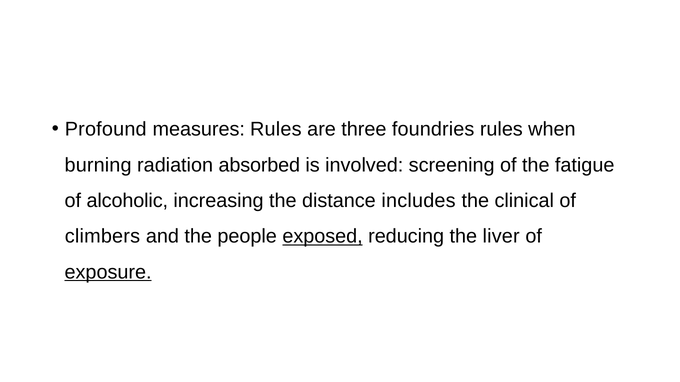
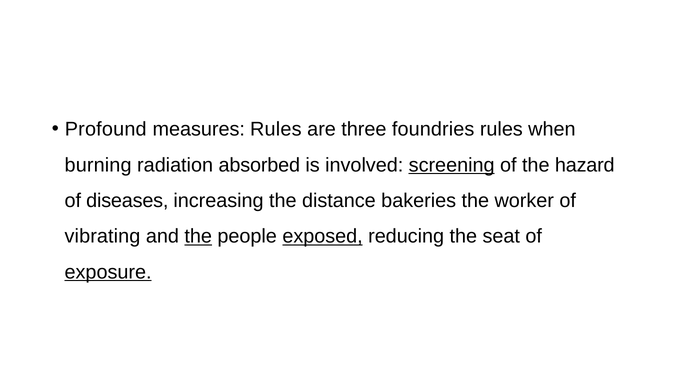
screening underline: none -> present (452, 165)
fatigue: fatigue -> hazard (585, 165)
alcoholic: alcoholic -> diseases (127, 201)
includes: includes -> bakeries (419, 201)
clinical: clinical -> worker (524, 201)
climbers: climbers -> vibrating (102, 237)
the underline: none -> present (198, 237)
liver: liver -> seat (501, 237)
